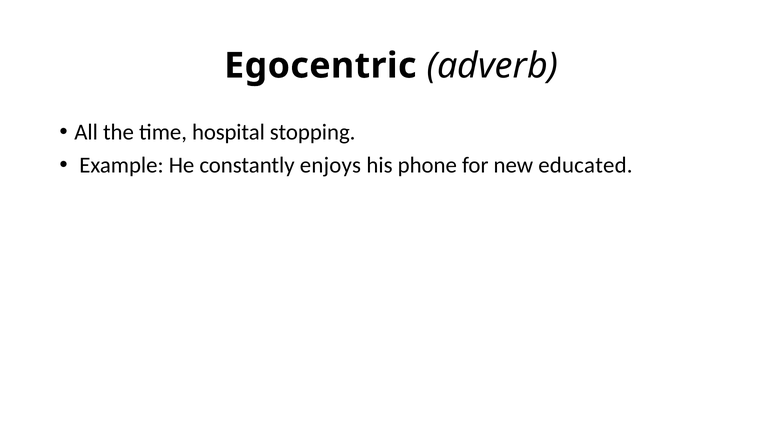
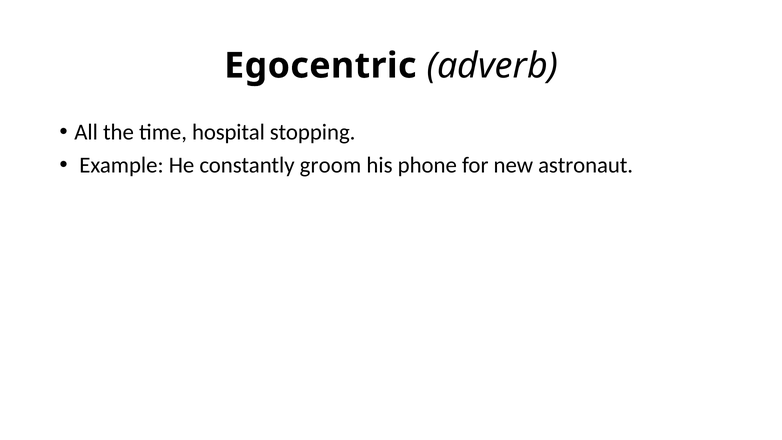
enjoys: enjoys -> groom (330, 165)
educated: educated -> astronaut (586, 165)
